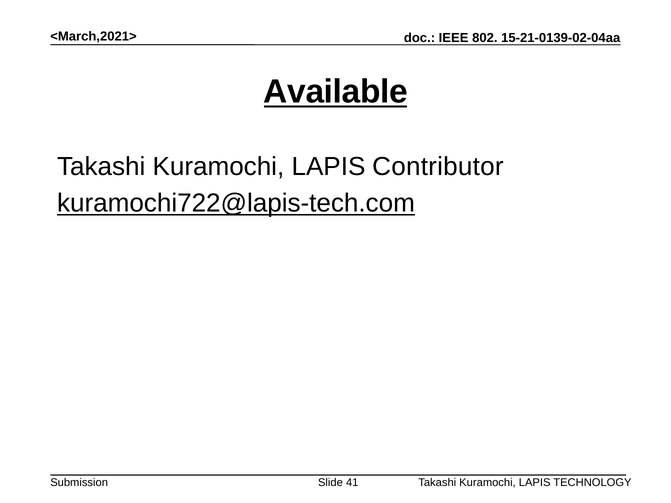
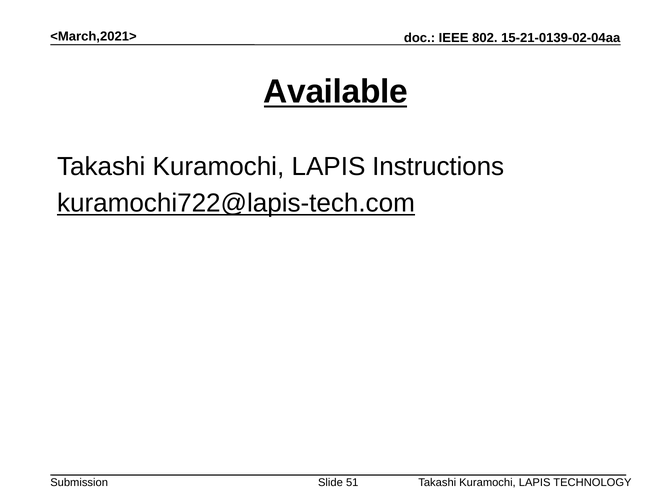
Contributor: Contributor -> Instructions (438, 167)
41: 41 -> 51 (352, 483)
